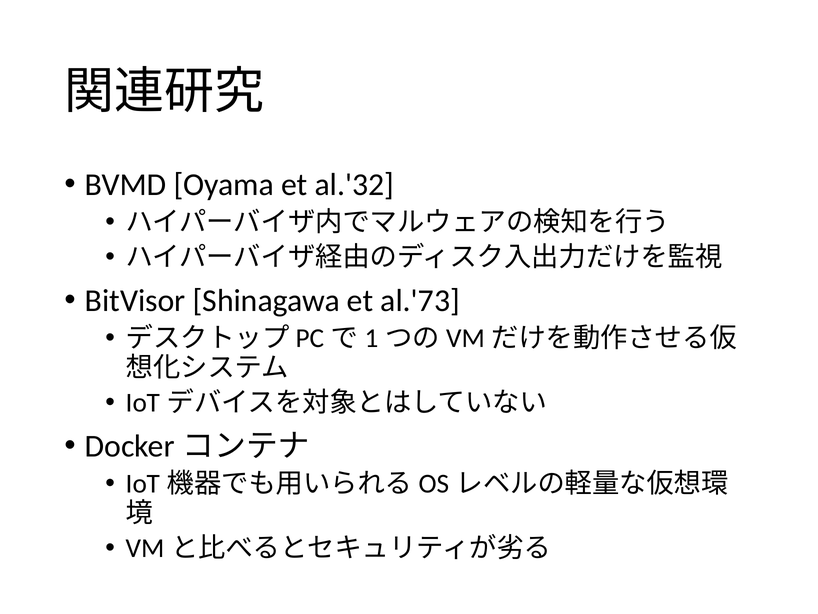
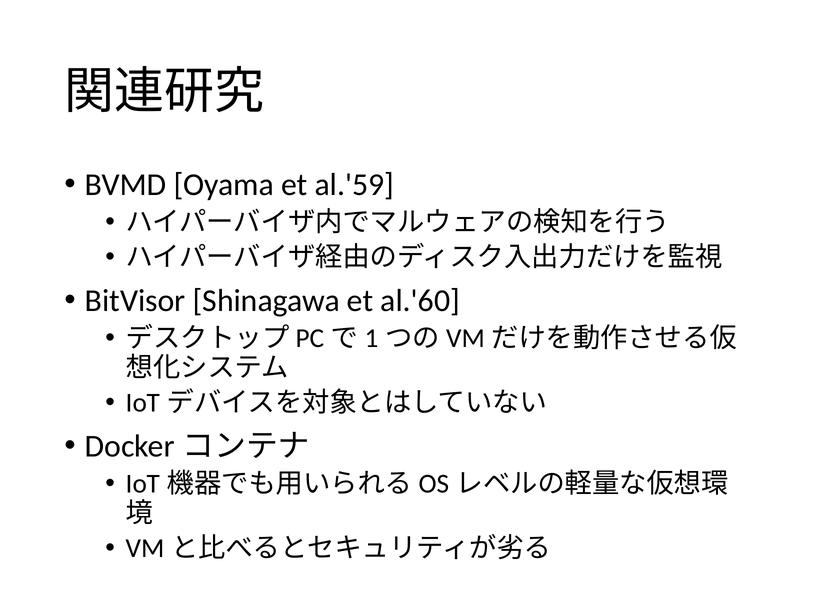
al.'32: al.'32 -> al.'59 (354, 184)
al.'73: al.'73 -> al.'60 (420, 300)
